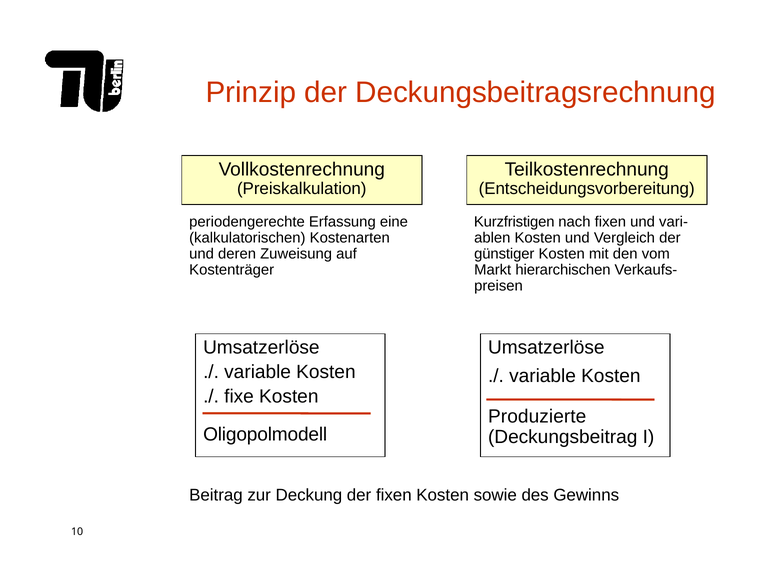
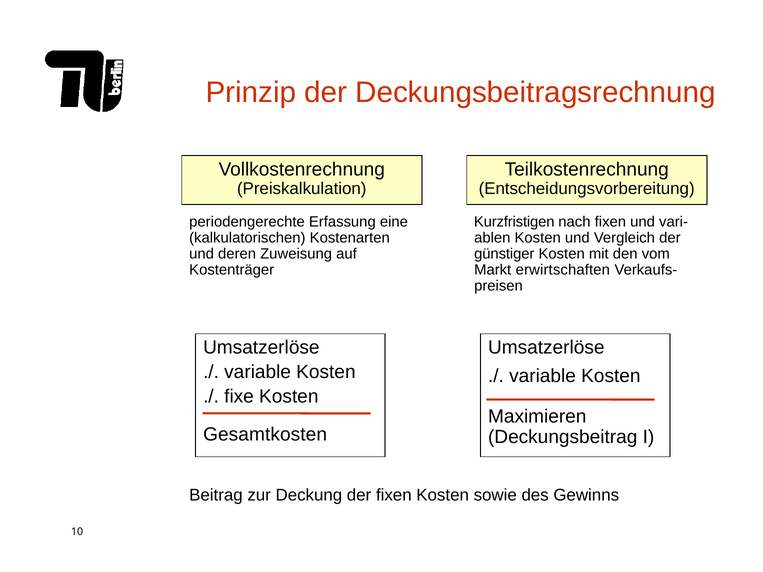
hierarchischen: hierarchischen -> erwirtschaften (563, 270)
Produzierte: Produzierte -> Maximieren (537, 417)
Oligopolmodell: Oligopolmodell -> Gesamtkosten (265, 435)
